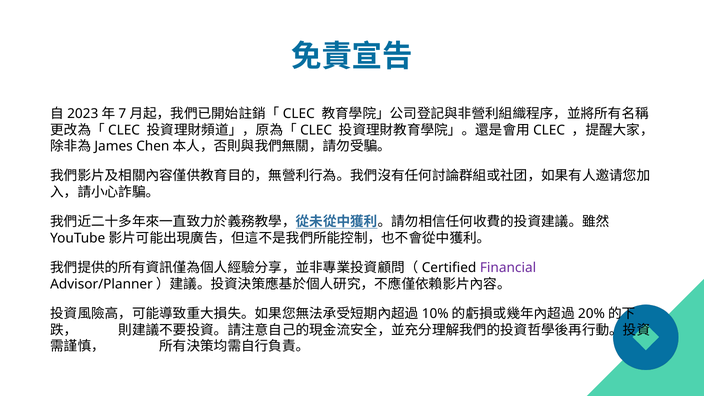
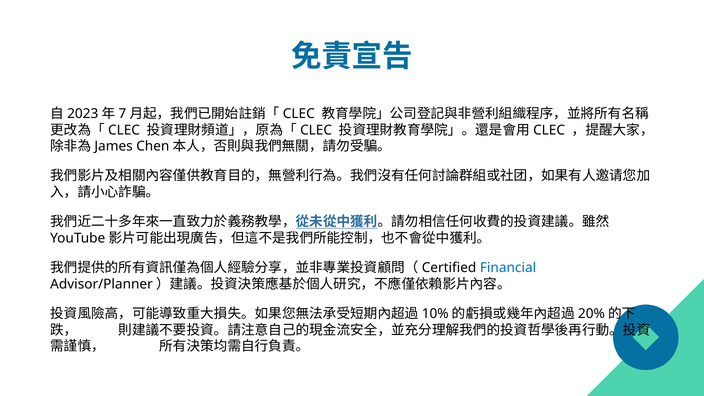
Financial colour: purple -> blue (508, 268)
